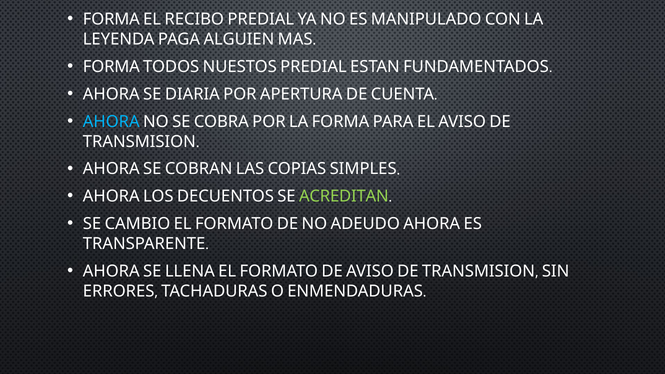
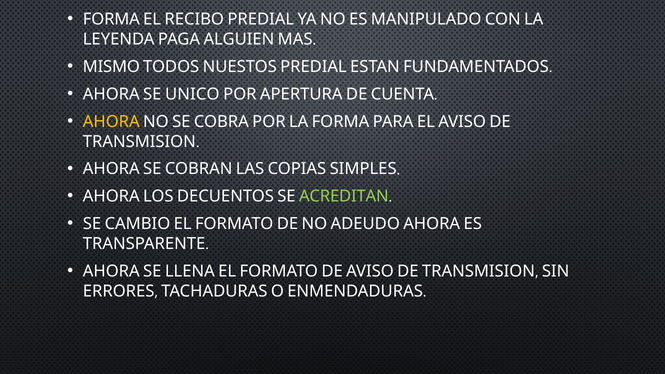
FORMA: FORMA -> MISMO (111, 67)
DIARIA: DIARIA -> UNICO (192, 94)
AHORA colour: light blue -> yellow (111, 122)
